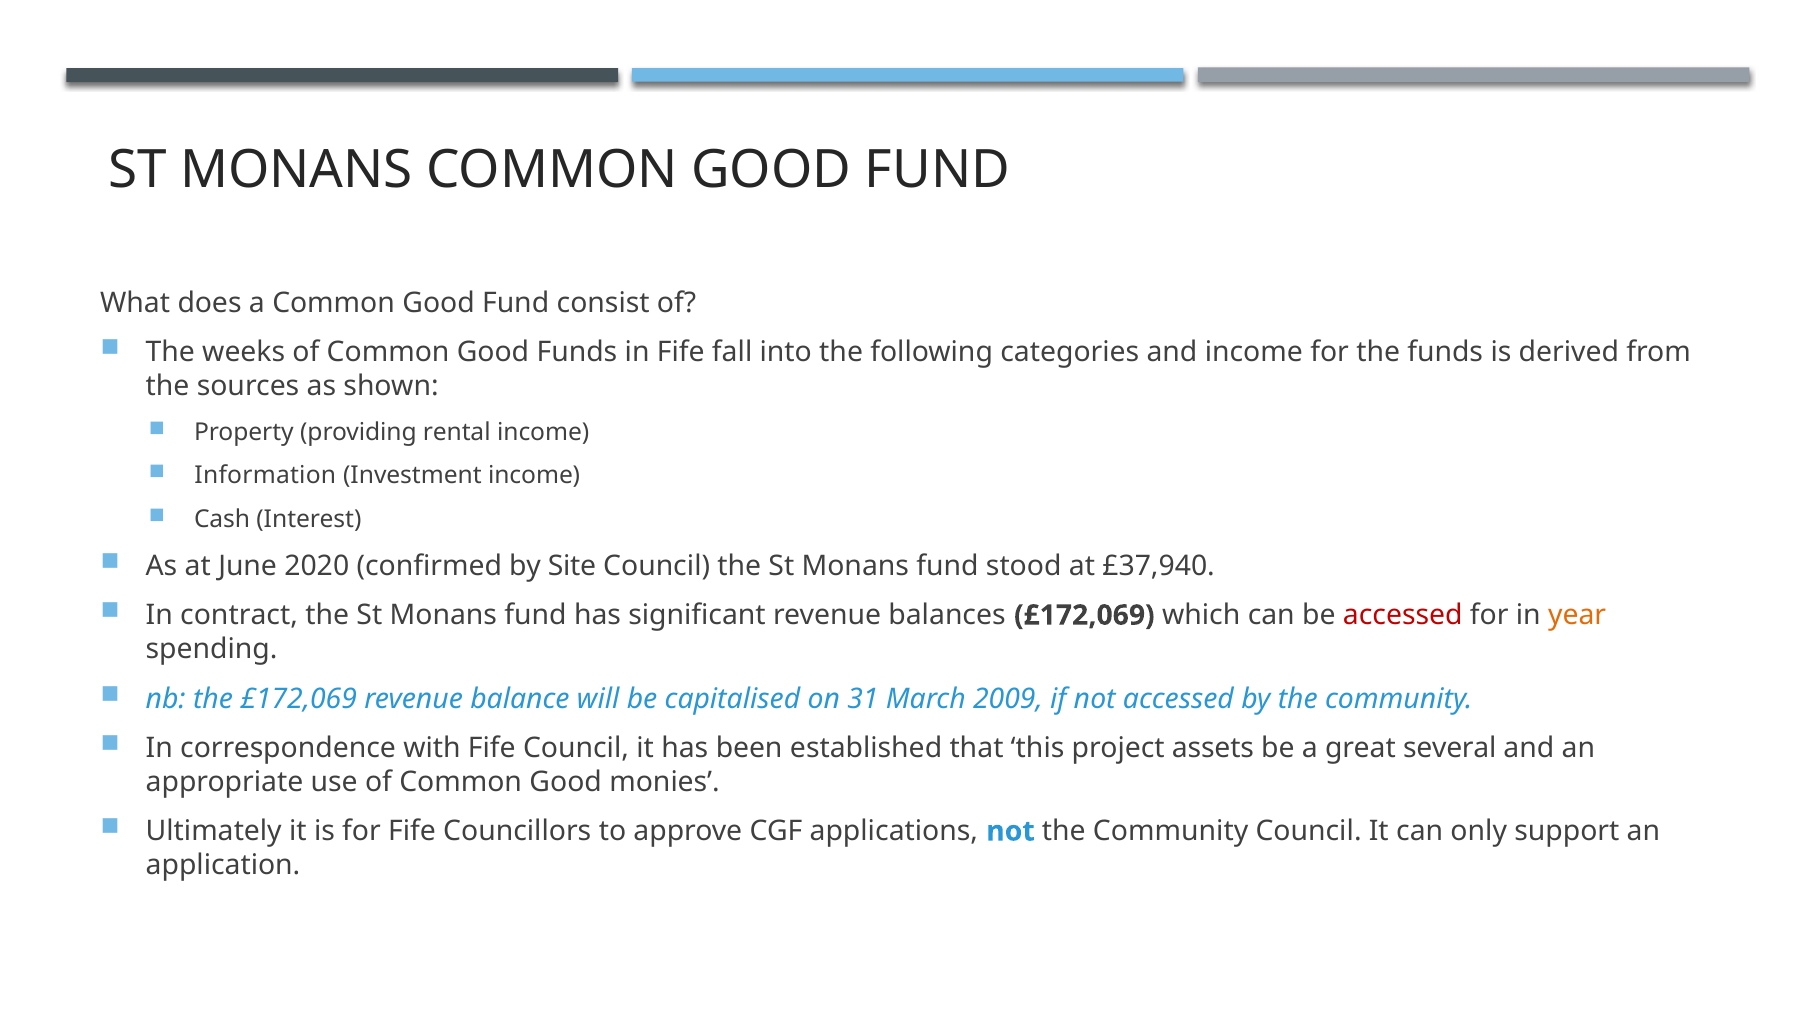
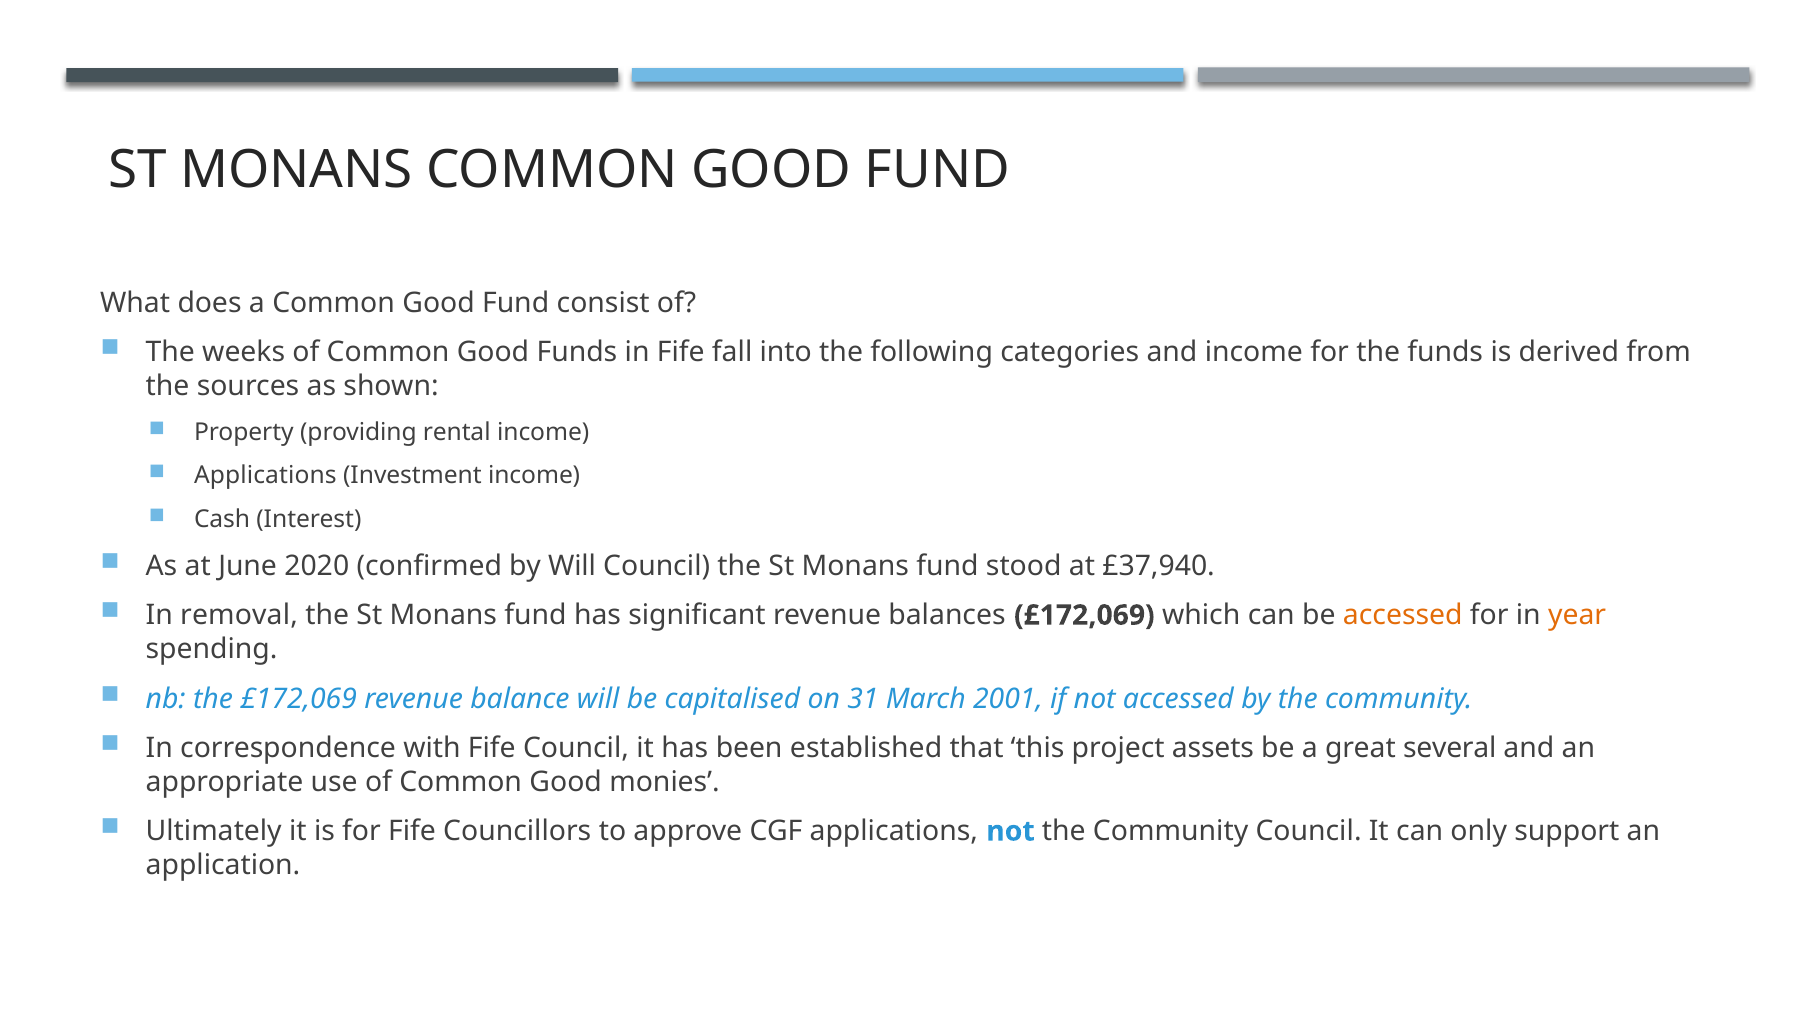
Information: Information -> Applications (265, 476)
by Site: Site -> Will (572, 566)
contract: contract -> removal (239, 616)
accessed colour: red -> orange (1403, 616)
2009: 2009 -> 2001 (1008, 699)
